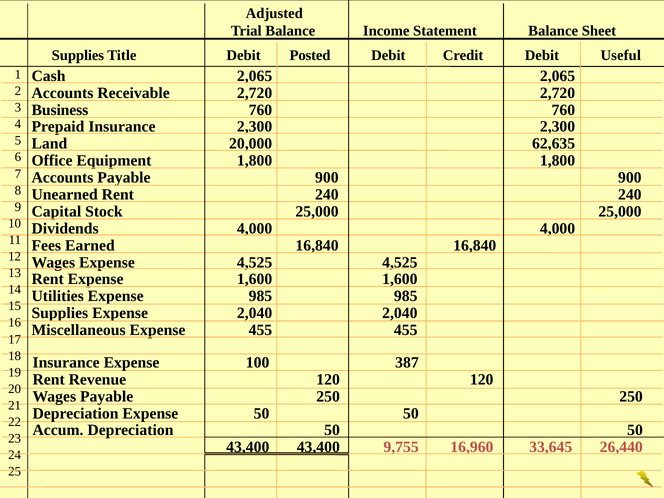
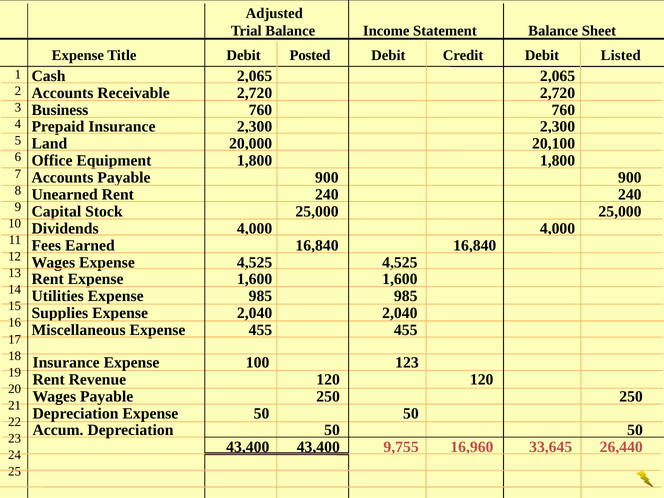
Supplies: Supplies -> Expense (78, 55)
Useful: Useful -> Listed (621, 55)
62,635: 62,635 -> 20,100 (554, 144)
387: 387 -> 123 (407, 363)
